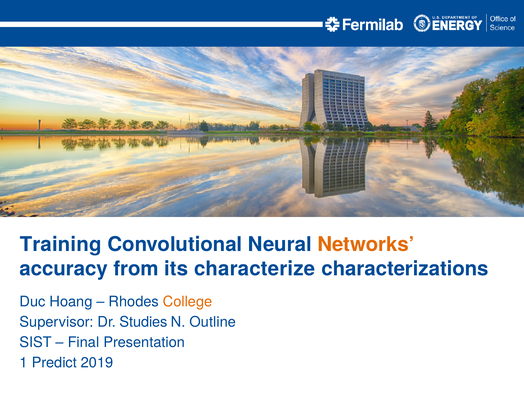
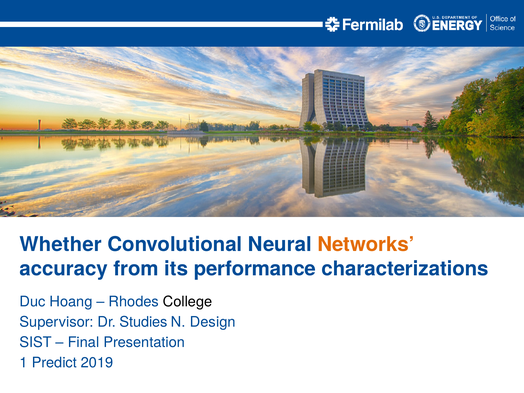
Training: Training -> Whether (61, 244)
characterize: characterize -> performance (255, 269)
College colour: orange -> black (188, 302)
Outline: Outline -> Design (213, 322)
